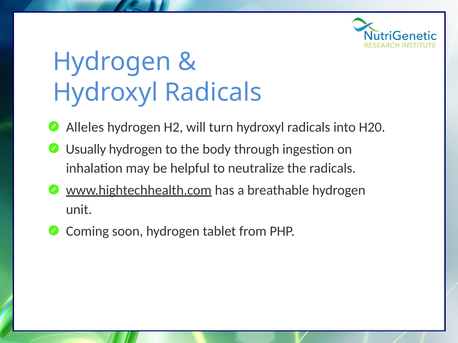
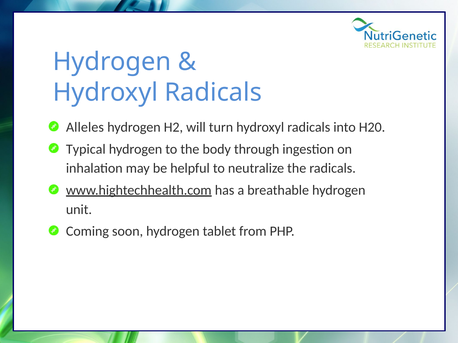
Usually: Usually -> Typical (86, 149)
